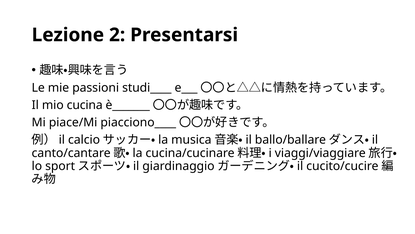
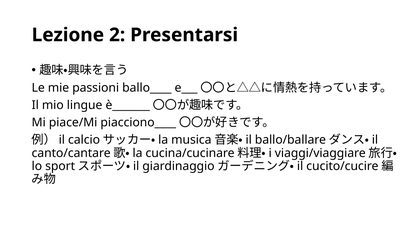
studi____: studi____ -> ballo____ (147, 88)
cucina: cucina -> lingue (85, 105)
